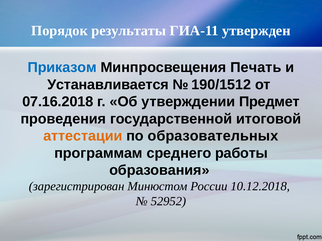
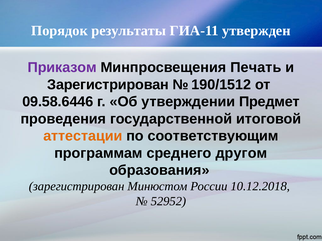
Приказом colour: blue -> purple (62, 68)
Устанавливается: Устанавливается -> Зарегистрирован (108, 85)
07.16.2018: 07.16.2018 -> 09.58.6446 (58, 102)
образовательных: образовательных -> соответствующим (213, 136)
работы: работы -> другом (241, 153)
